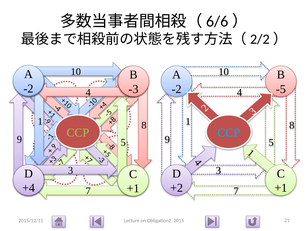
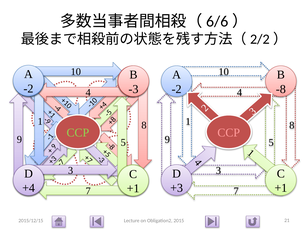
-5: -5 -> -8 (281, 89)
CCP colour: light blue -> pink (229, 133)
+2: +2 -> +3 (177, 188)
